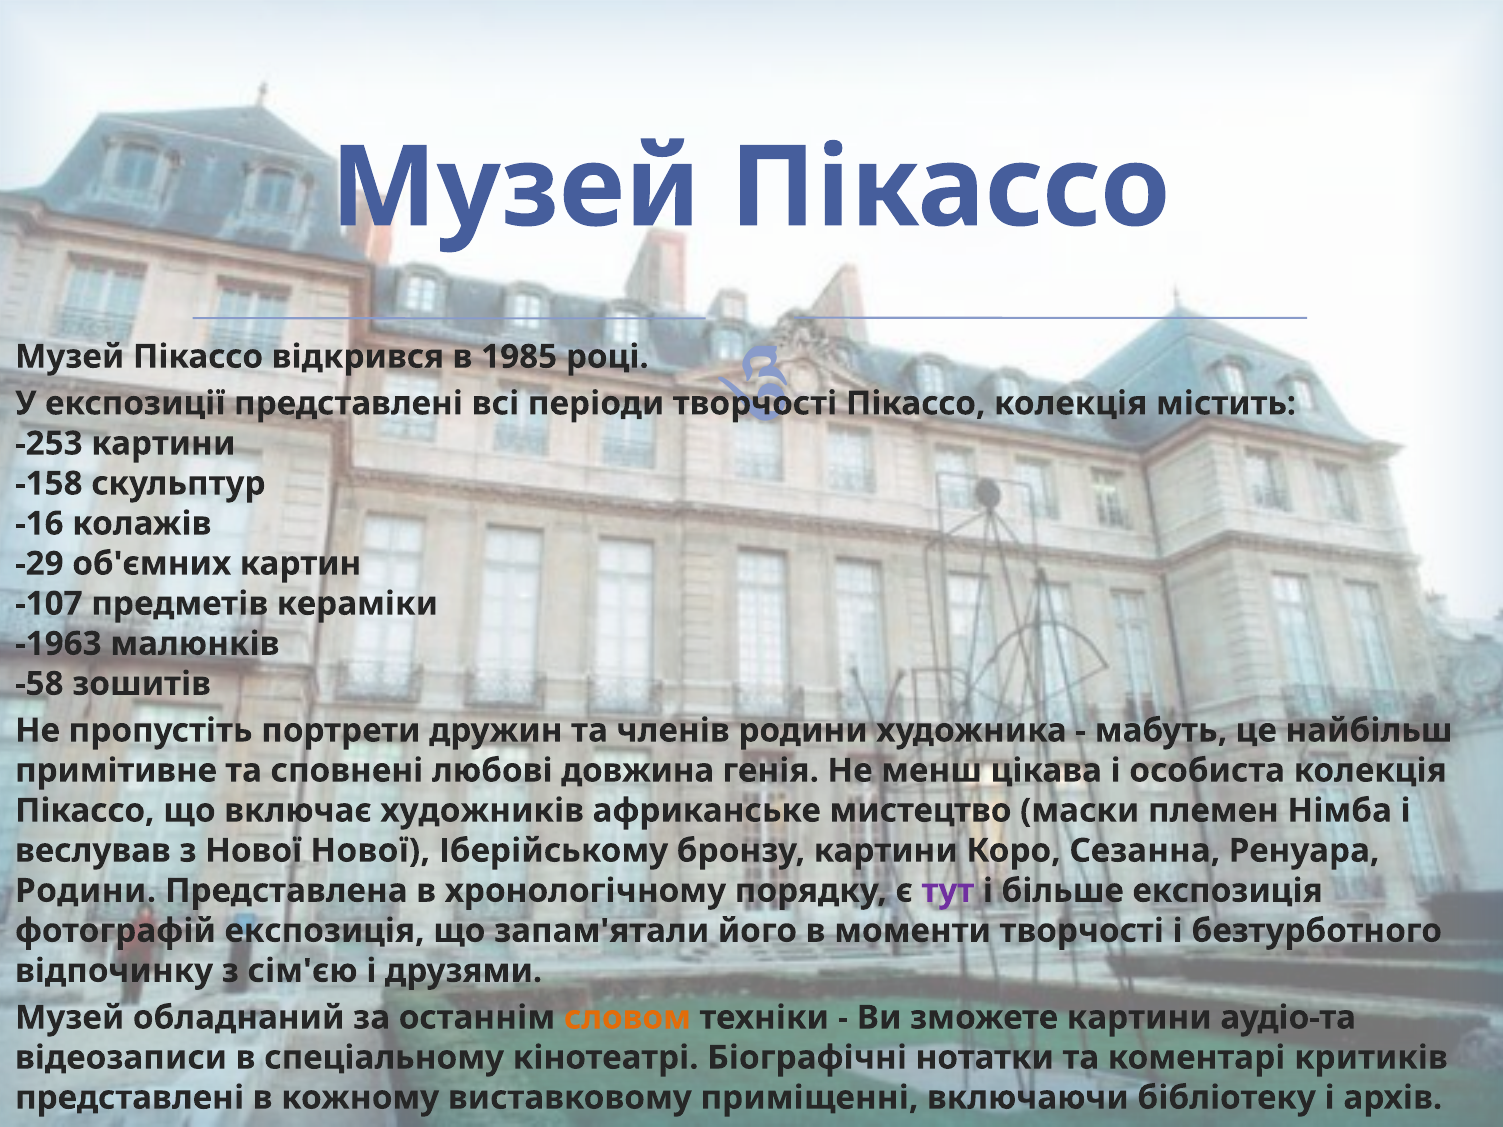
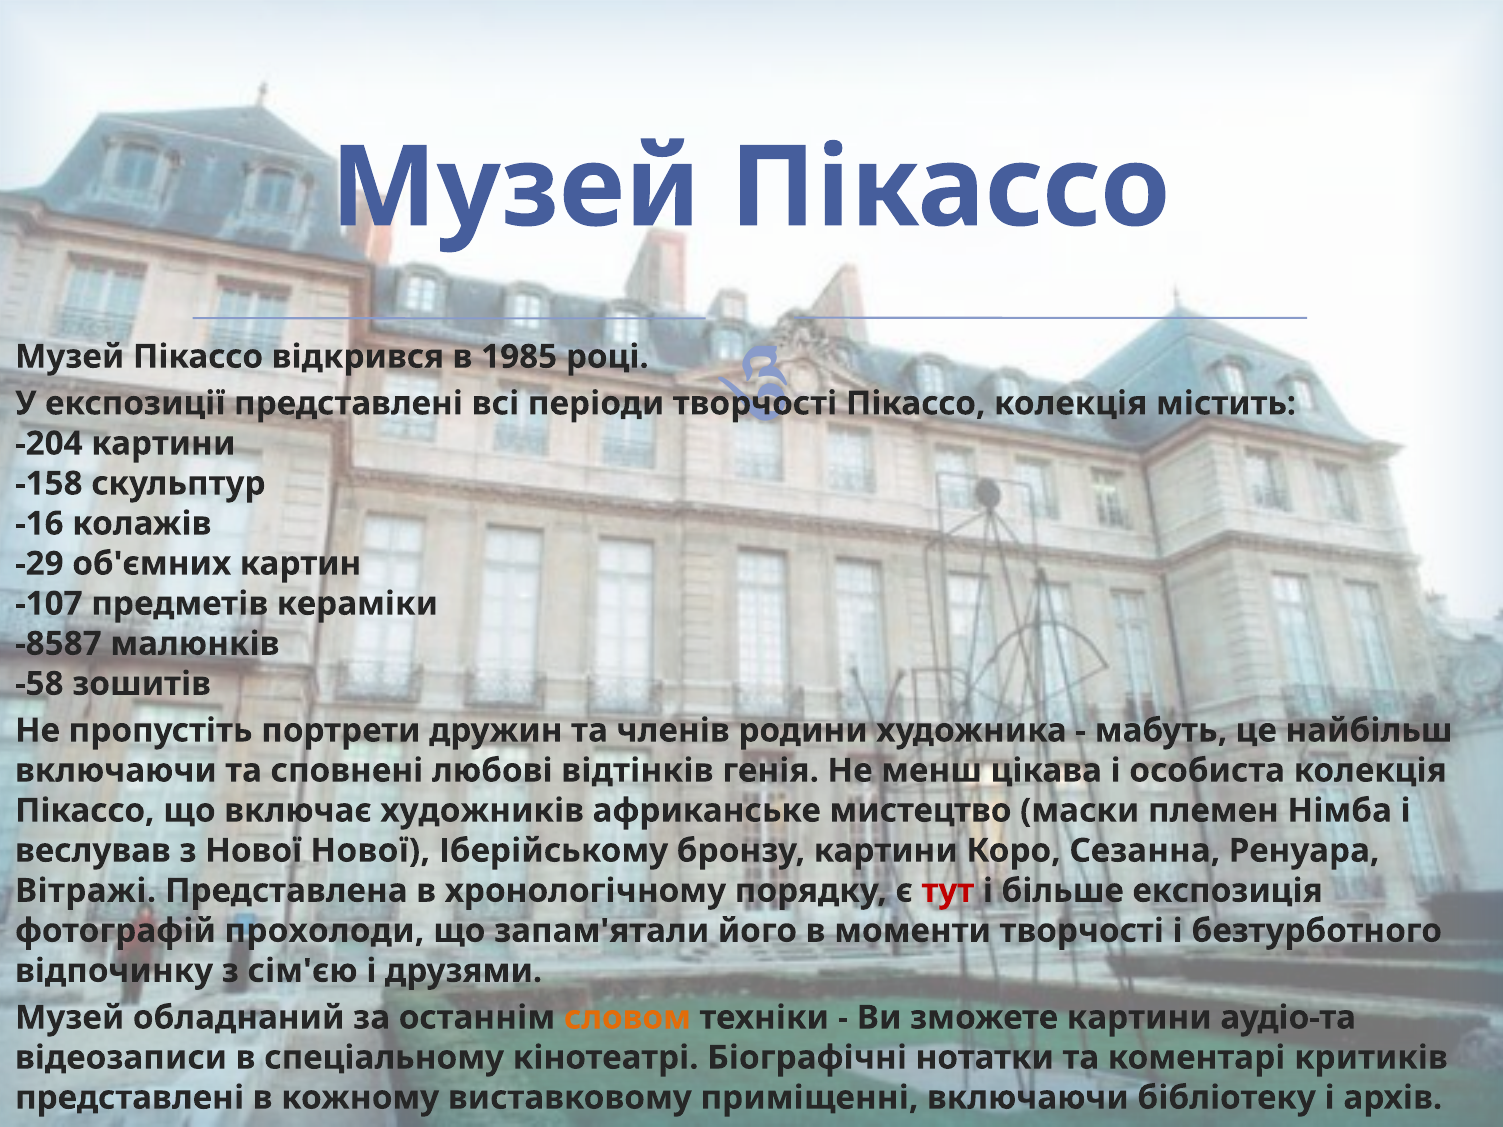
-253: -253 -> -204 (49, 444)
-1963: -1963 -> -8587 (58, 644)
примітивне: примітивне -> включаючи (116, 771)
довжина: довжина -> відтінків (637, 771)
Родини: Родини -> Вітражі (86, 891)
тут colour: purple -> red (948, 891)
фотографій експозиція: експозиція -> прохолоди (324, 931)
